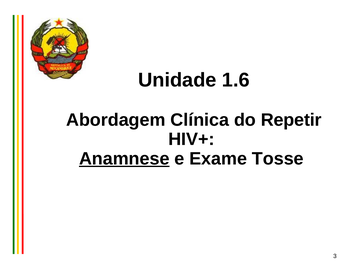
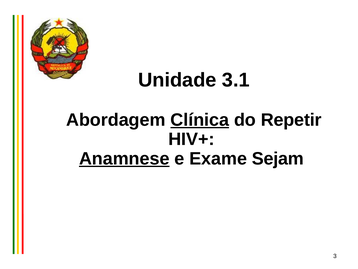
1.6: 1.6 -> 3.1 (236, 80)
Clínica underline: none -> present (200, 120)
Tosse: Tosse -> Sejam (278, 158)
